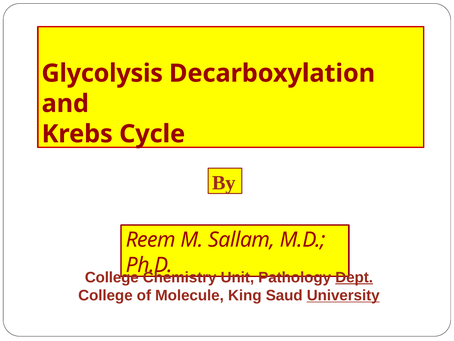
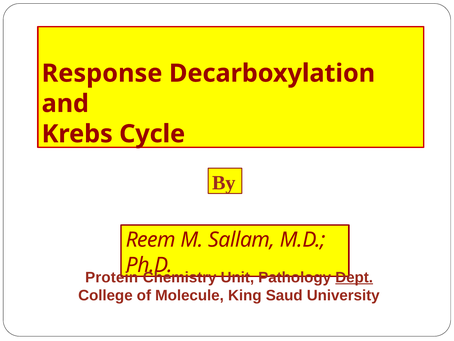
Glycolysis: Glycolysis -> Response (102, 73)
College: College -> Protein (112, 277)
University underline: present -> none (343, 295)
